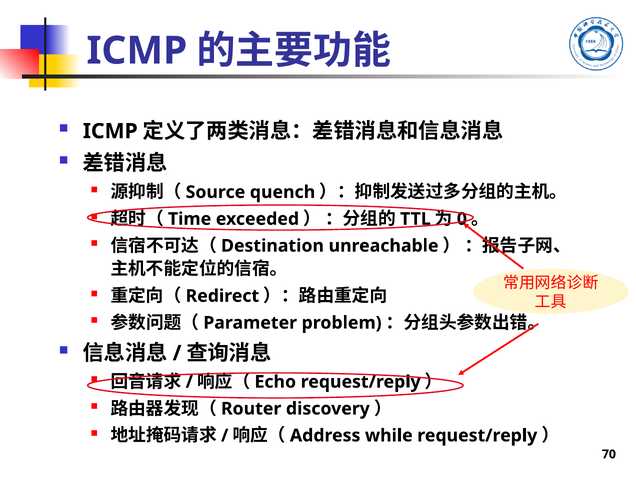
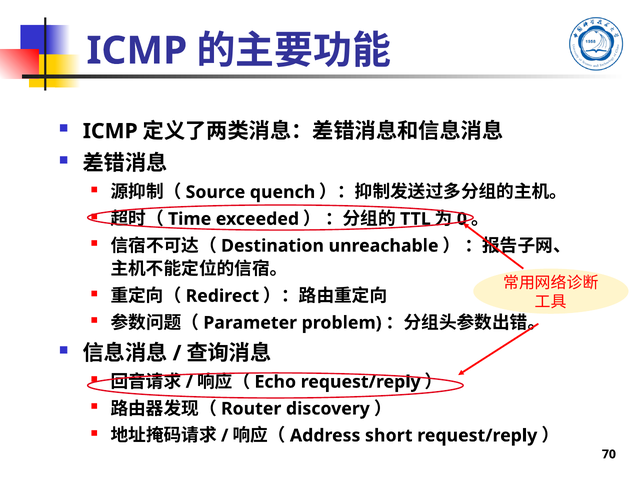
while: while -> short (389, 436)
